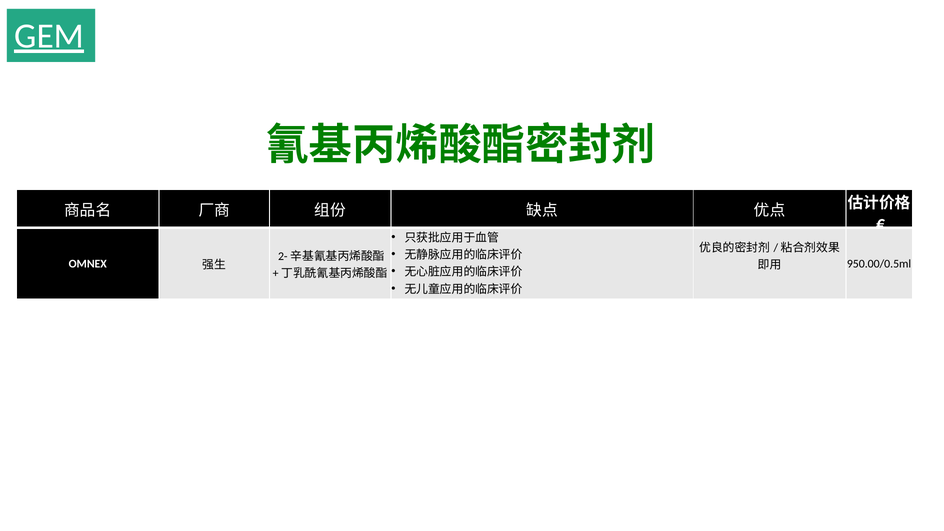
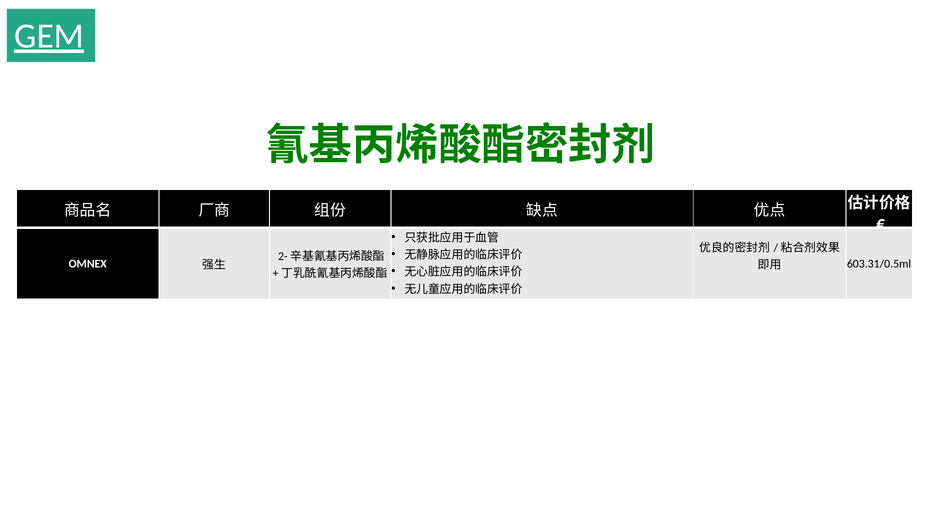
950.00/0.5ml: 950.00/0.5ml -> 603.31/0.5ml (879, 264)
